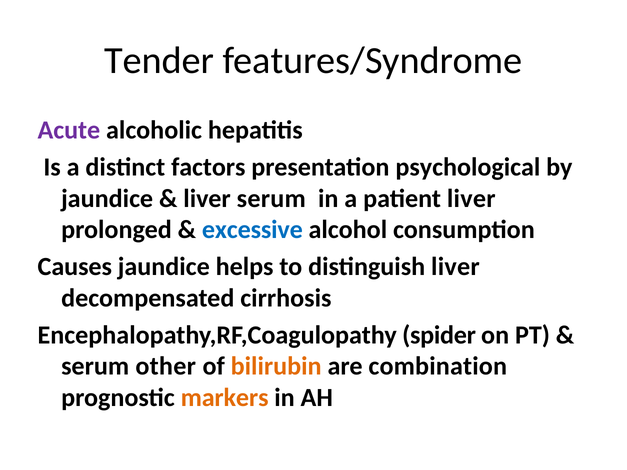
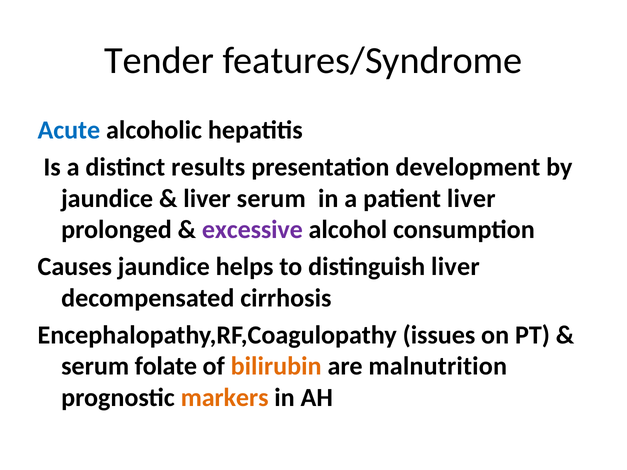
Acute colour: purple -> blue (69, 130)
factors: factors -> results (208, 167)
psychological: psychological -> development (468, 167)
excessive colour: blue -> purple (252, 230)
spider: spider -> issues (439, 335)
other: other -> folate (166, 367)
combination: combination -> malnutrition (438, 367)
